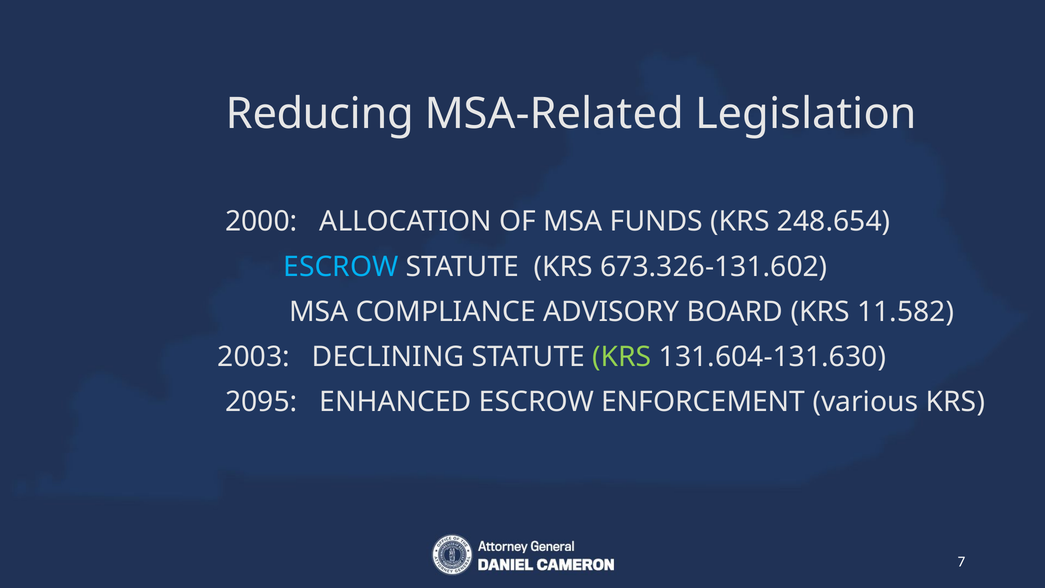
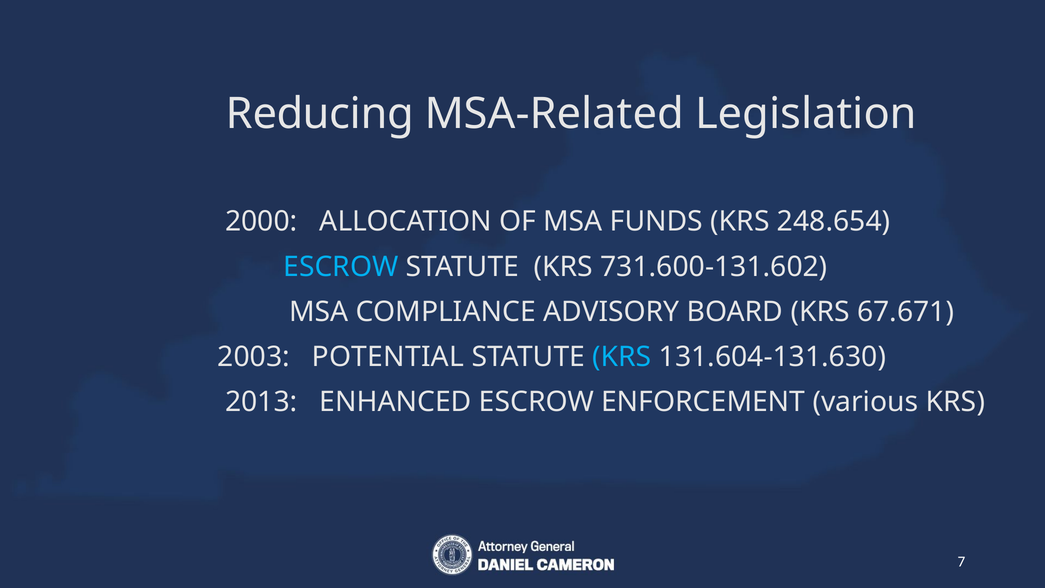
673.326-131.602: 673.326-131.602 -> 731.600-131.602 (714, 267)
11.582: 11.582 -> 67.671 (906, 312)
DECLINING: DECLINING -> POTENTIAL (388, 357)
KRS colour: light green -> light blue (622, 357)
2095: 2095 -> 2013 (261, 402)
